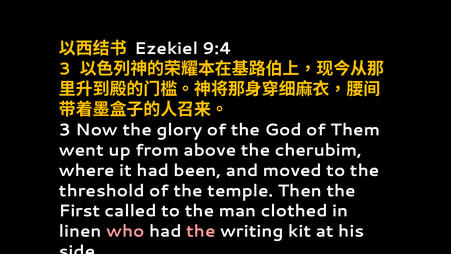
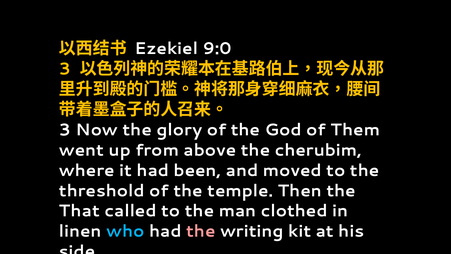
9:4: 9:4 -> 9:0 (217, 48)
First: First -> That (79, 211)
who colour: pink -> light blue (125, 231)
